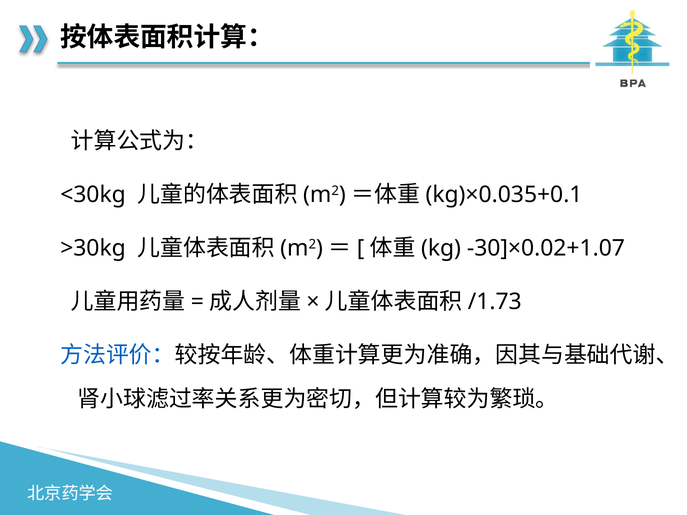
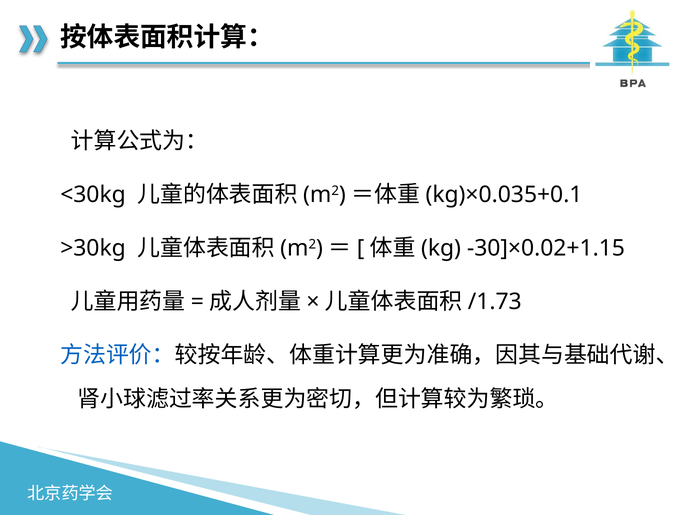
-30]×0.02+1.07: -30]×0.02+1.07 -> -30]×0.02+1.15 (546, 248)
